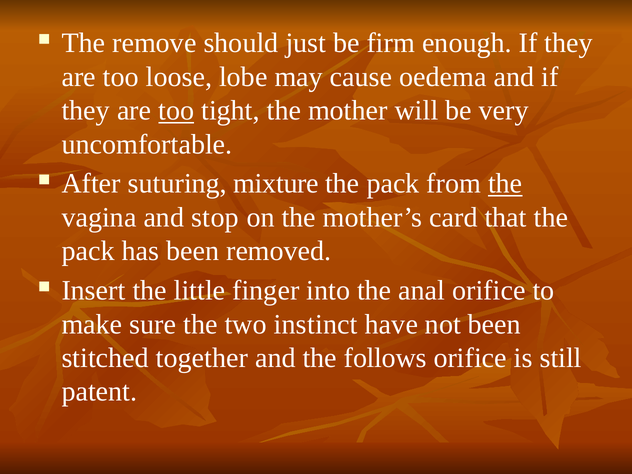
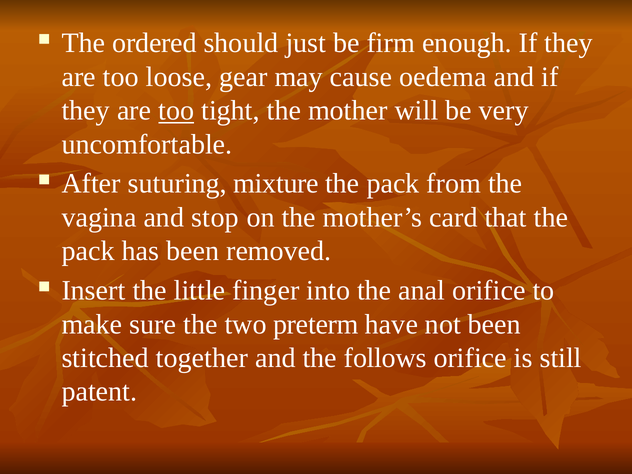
remove: remove -> ordered (154, 43)
lobe: lobe -> gear (243, 77)
the underline: present -> none (505, 184)
instinct: instinct -> preterm (316, 324)
